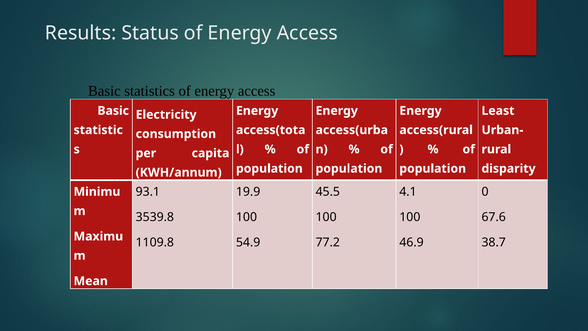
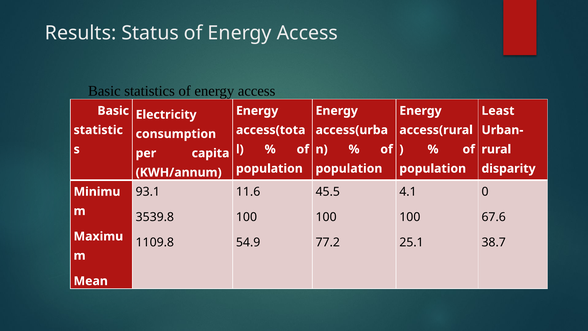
19.9: 19.9 -> 11.6 (248, 192)
46.9: 46.9 -> 25.1 (411, 242)
